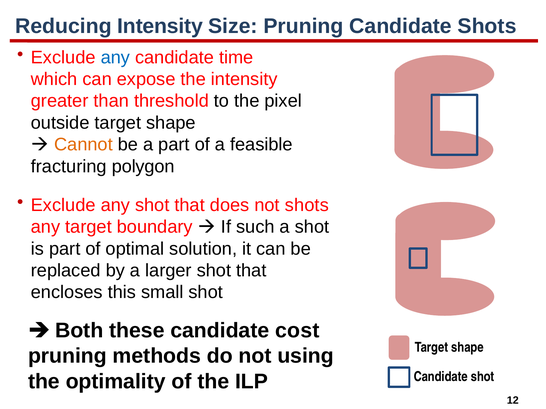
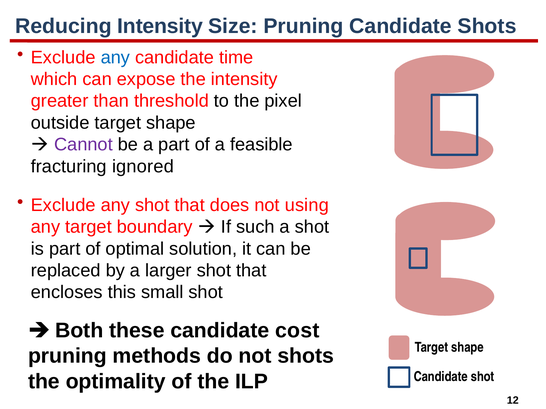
Cannot colour: orange -> purple (83, 145)
polygon: polygon -> ignored (143, 167)
not shots: shots -> using (307, 205)
not using: using -> shots (306, 356)
